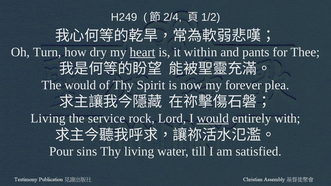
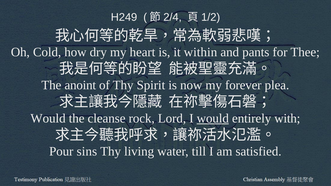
Turn: Turn -> Cold (47, 52)
heart underline: present -> none (142, 52)
The would: would -> anoint (80, 85)
Living: Living -> Would (48, 118)
service: service -> cleanse (107, 118)
